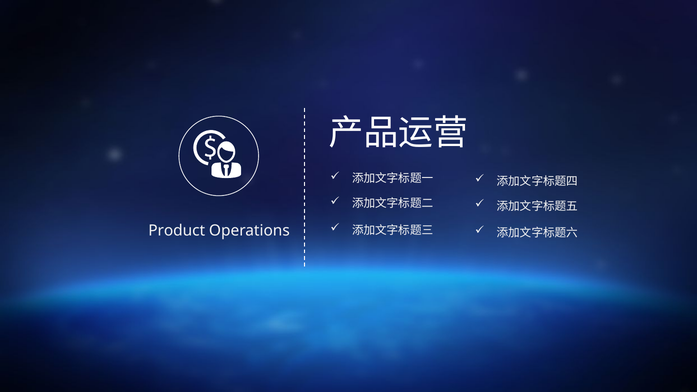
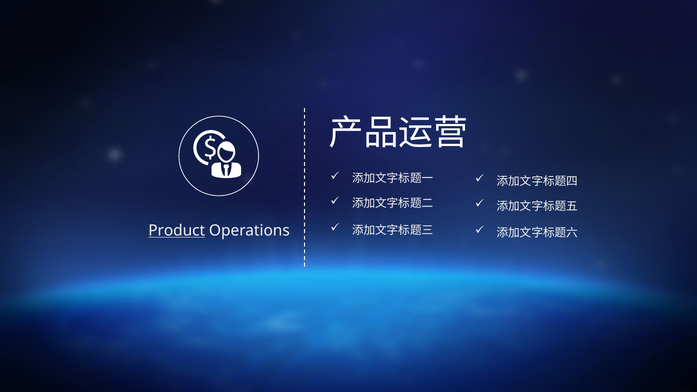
Product underline: none -> present (177, 231)
